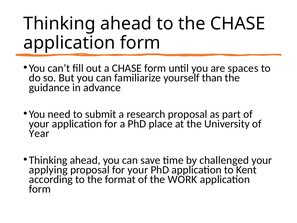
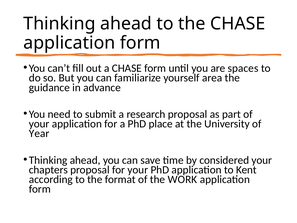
than: than -> area (212, 78)
challenged: challenged -> considered (224, 160)
applying: applying -> chapters (48, 170)
